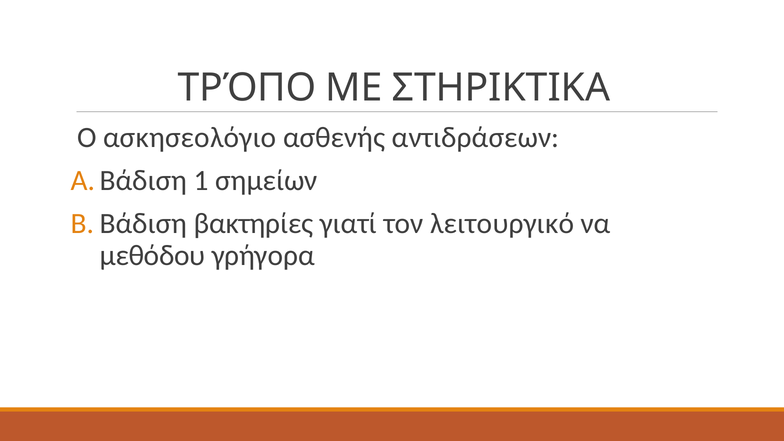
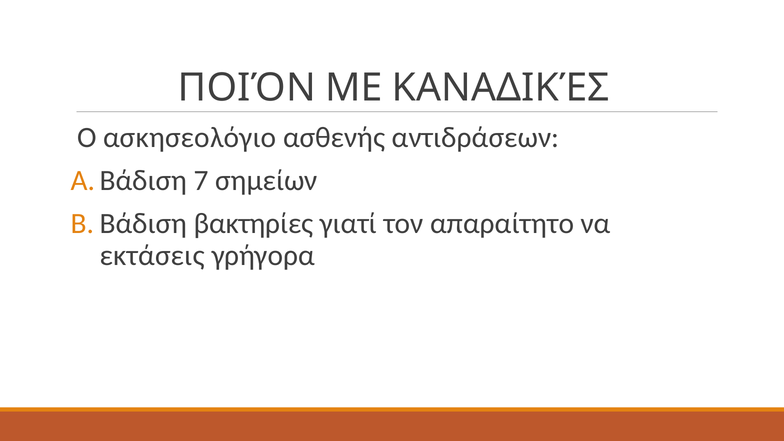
ΤΡΌΠΟ: ΤΡΌΠΟ -> ΠΟΙΌΝ (247, 88)
ΣΤΗΡΙΚΤΙΚΑ: ΣΤΗΡΙΚΤΙΚΑ -> ΚΑΝΑΔΙΚΈΣ (501, 88)
1: 1 -> 7 (201, 181)
λειτουργικό: λειτουργικό -> απαραίτητο (502, 224)
μεθόδου: μεθόδου -> εκτάσεις (152, 255)
